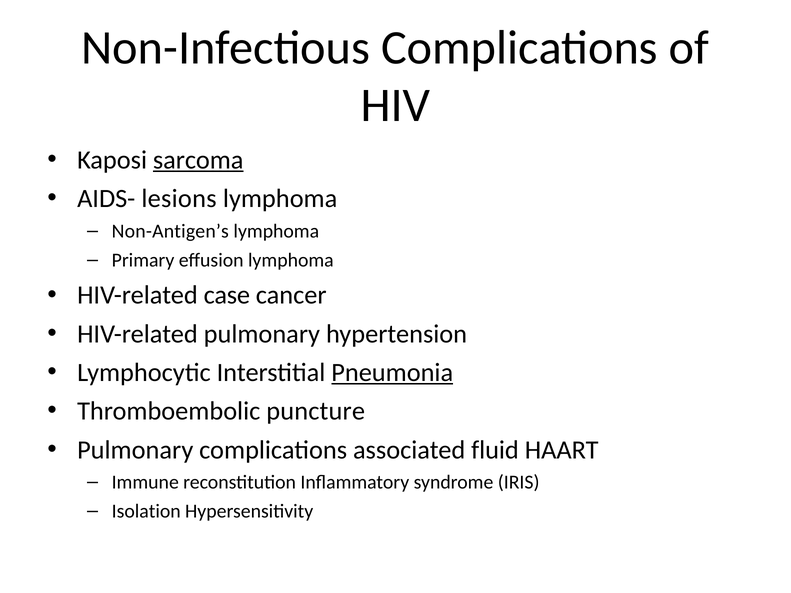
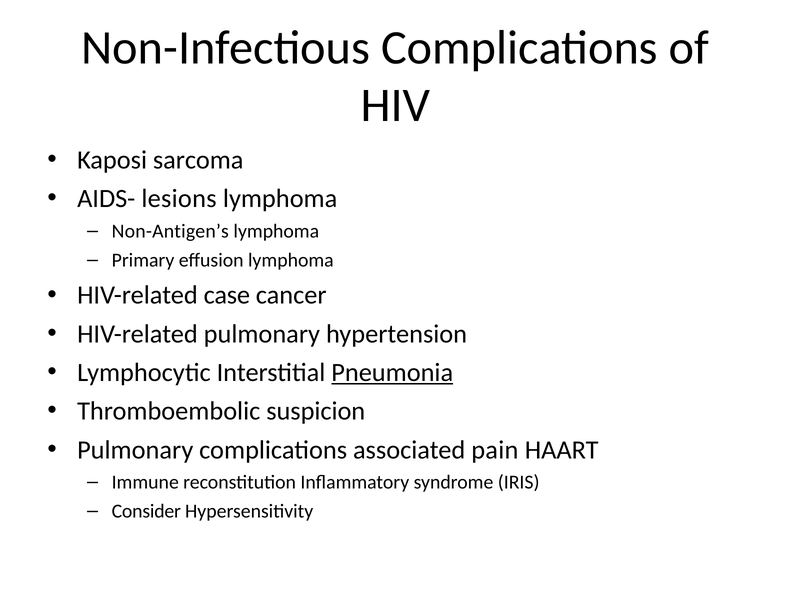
sarcoma underline: present -> none (198, 160)
puncture: puncture -> suspicion (316, 411)
fluid: fluid -> pain (495, 450)
Isolation: Isolation -> Consider (146, 512)
